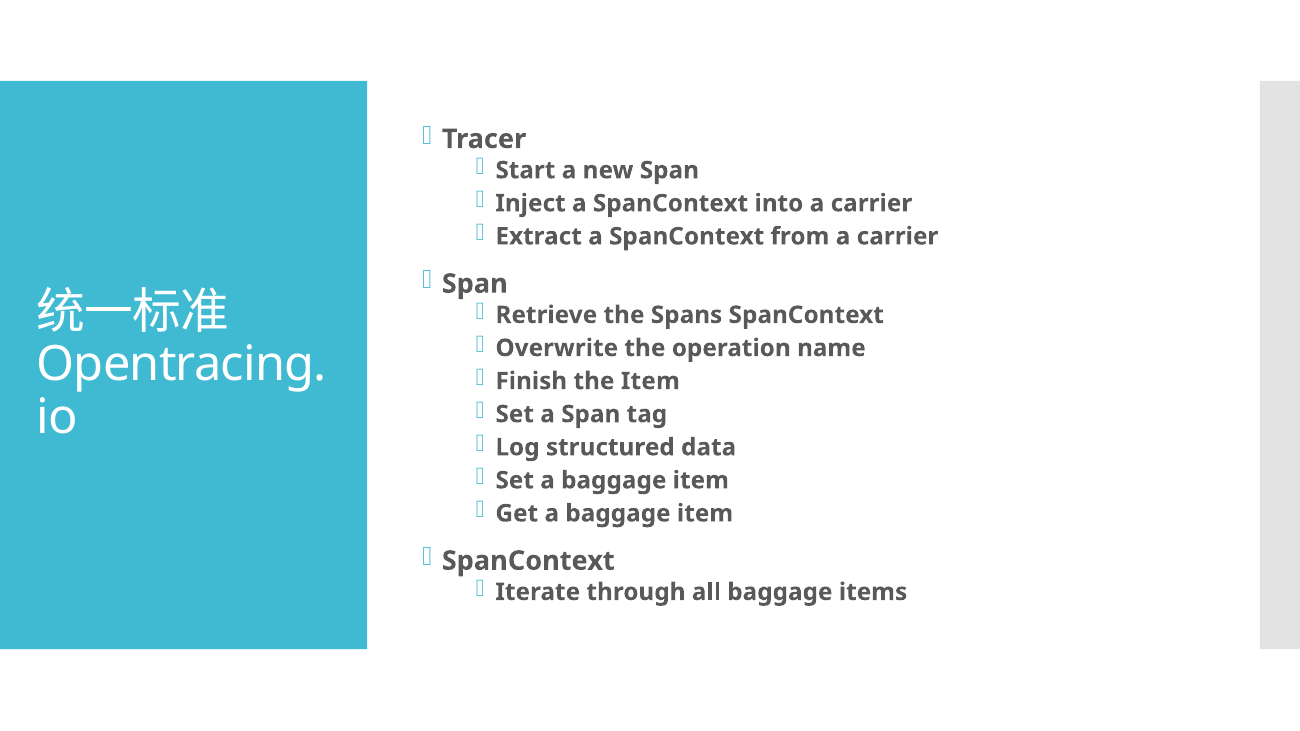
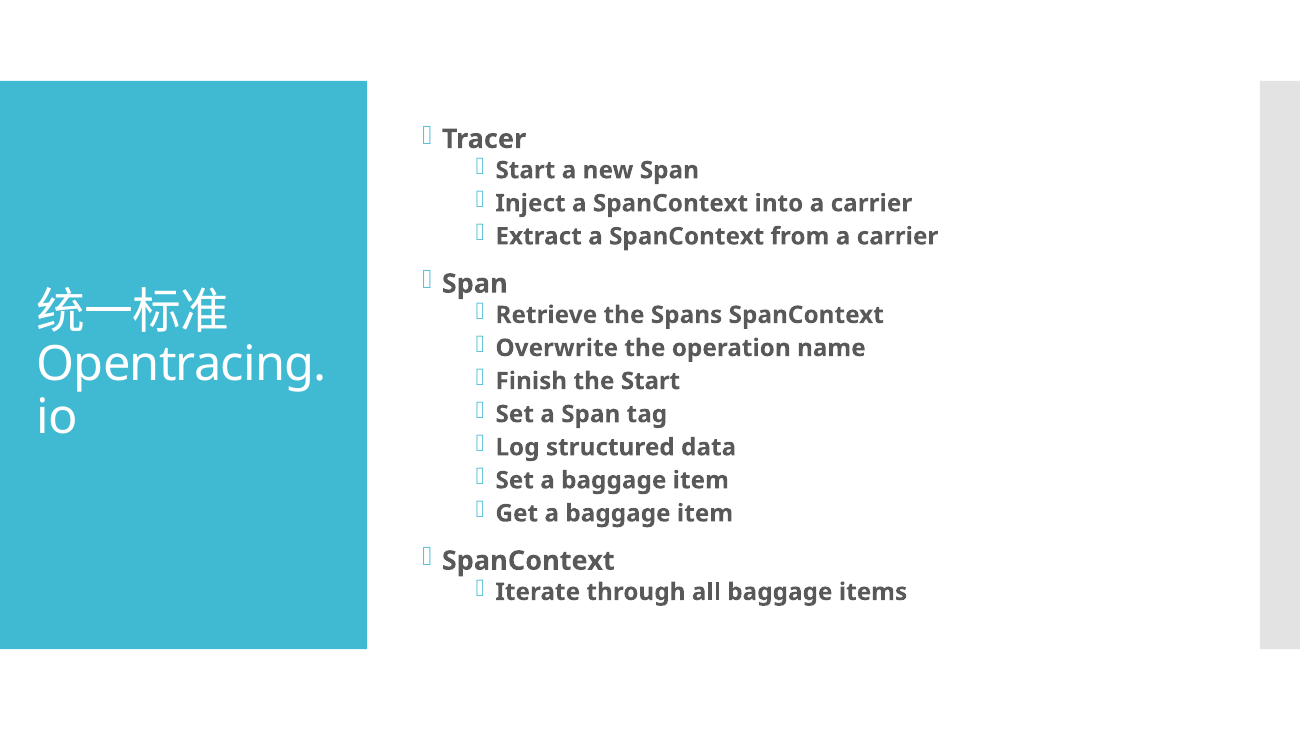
the Item: Item -> Start (650, 381)
